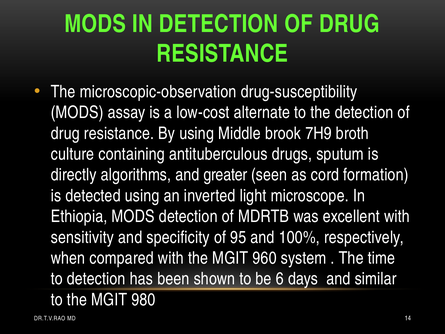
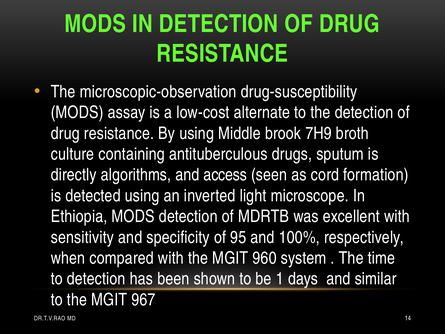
greater: greater -> access (225, 175)
6: 6 -> 1 (280, 279)
980: 980 -> 967 (143, 299)
